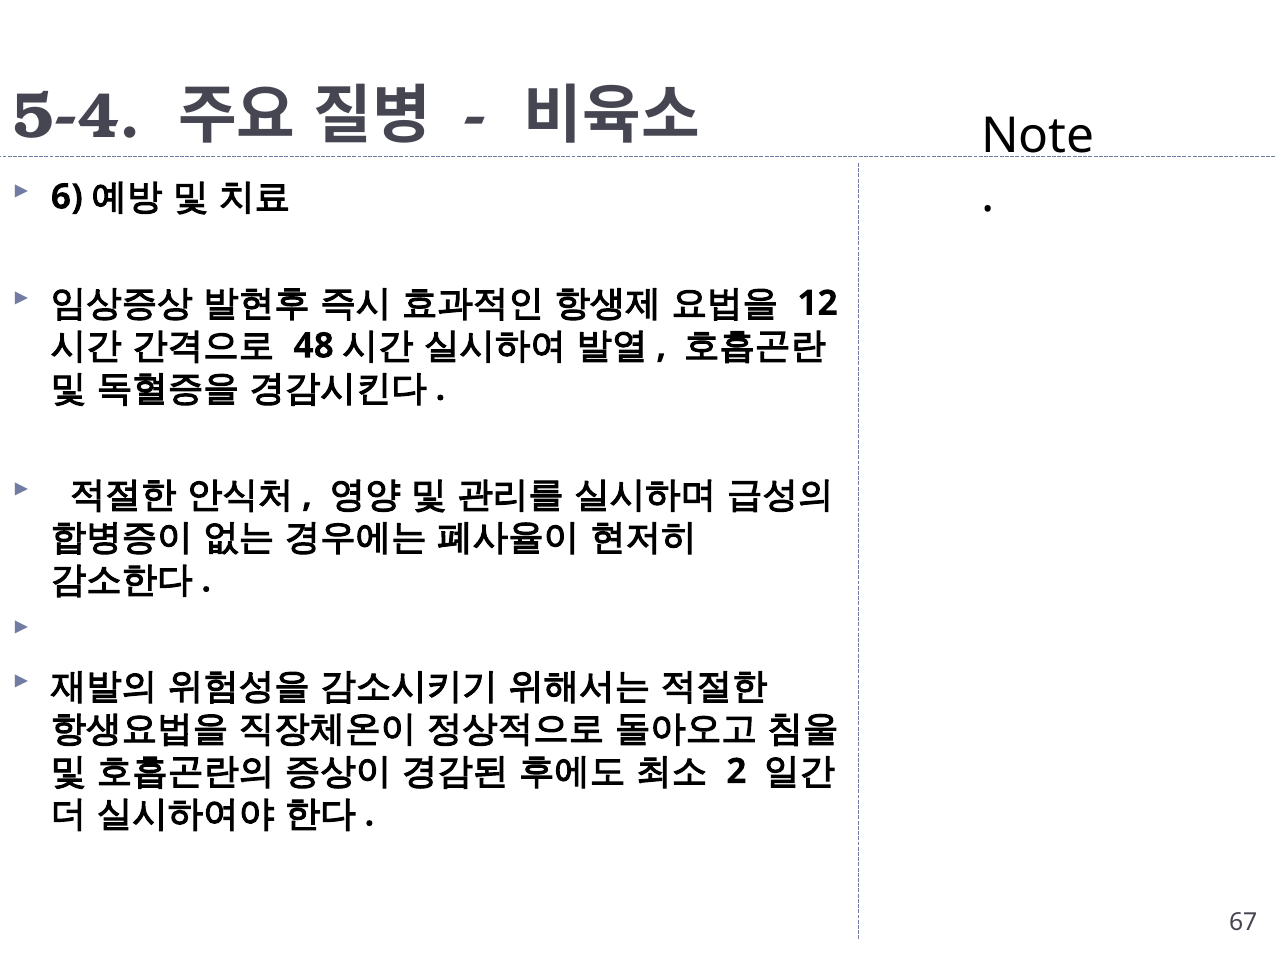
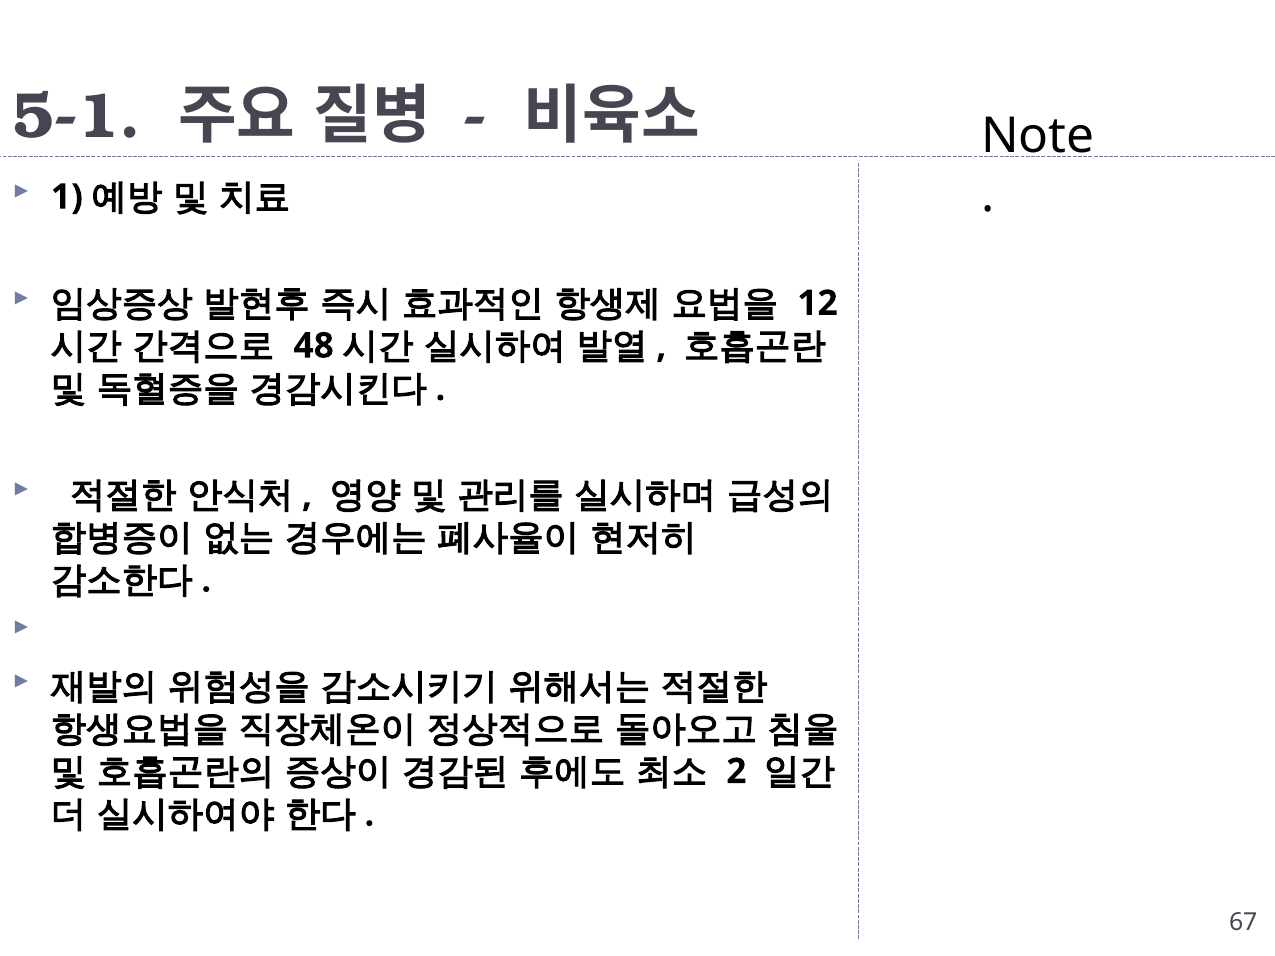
5-4: 5-4 -> 5-1 (77, 117)
6: 6 -> 1 (67, 197)
